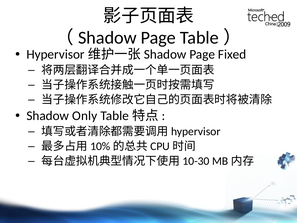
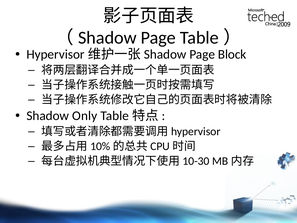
Fixed: Fixed -> Block (232, 54)
